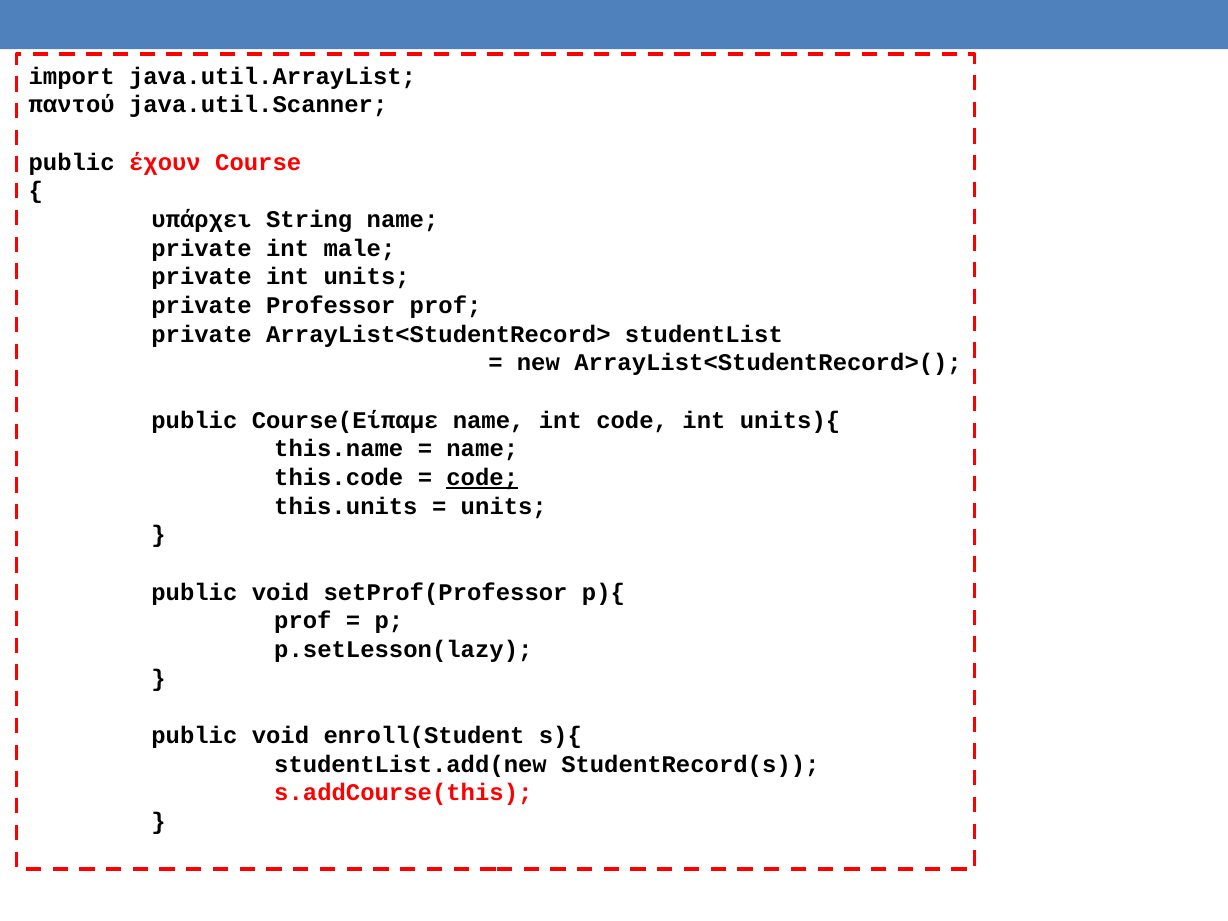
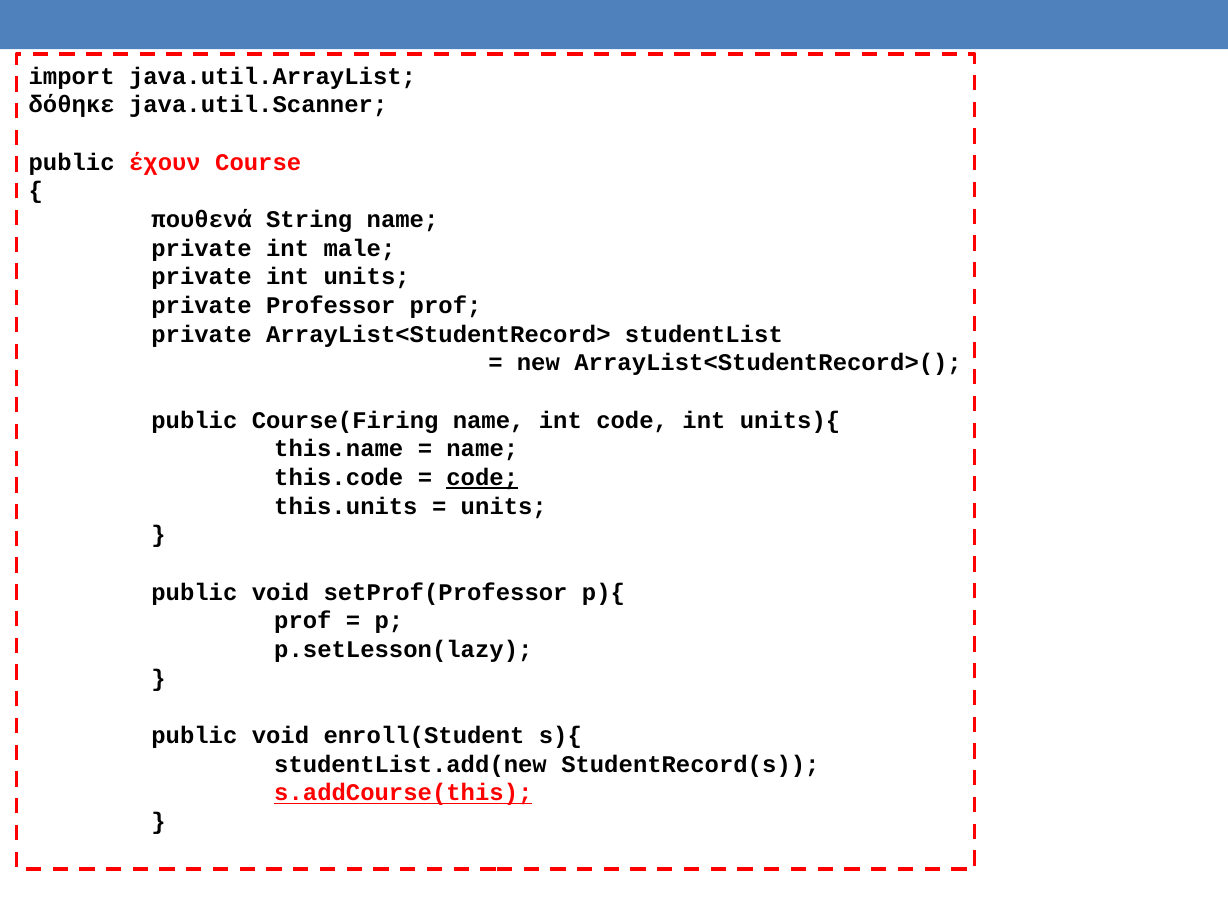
παντού: παντού -> δόθηκε (72, 105)
υπάρχει: υπάρχει -> πουθενά (202, 220)
Course(Είπαμε: Course(Είπαμε -> Course(Firing (345, 420)
s.addCourse(this underline: none -> present (403, 793)
